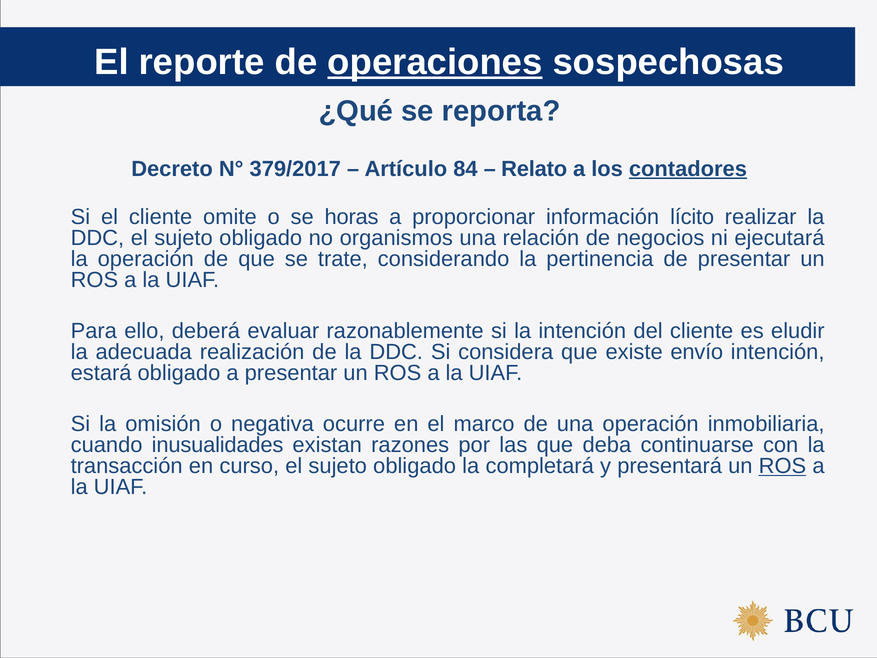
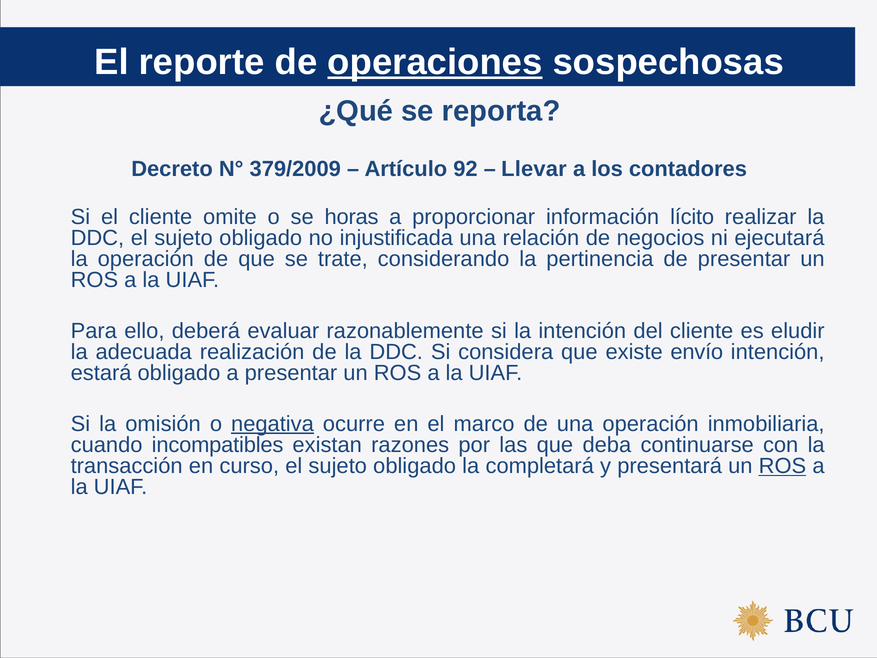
379/2017: 379/2017 -> 379/2009 (295, 169)
84: 84 -> 92 (465, 169)
Relato: Relato -> Llevar (534, 169)
contadores underline: present -> none (688, 169)
organismos: organismos -> injustificada (396, 238)
negativa underline: none -> present (272, 424)
inusualidades: inusualidades -> incompatibles (218, 445)
